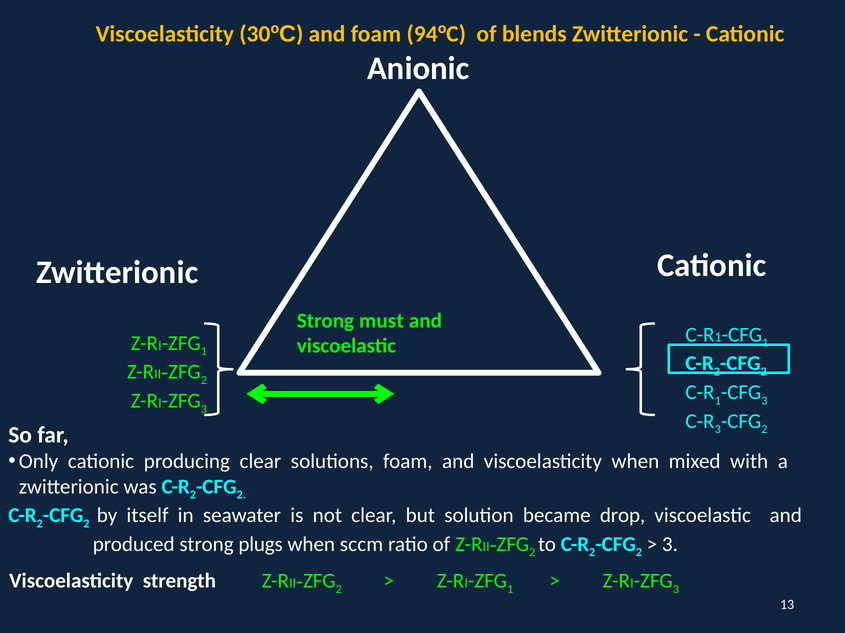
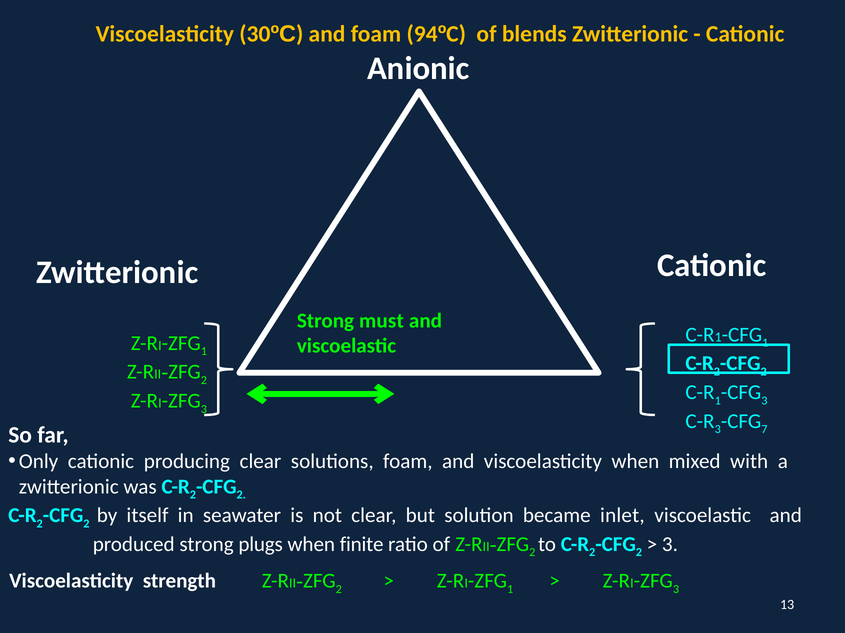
2: 2 -> 7 (764, 430)
drop: drop -> inlet (622, 516)
sccm: sccm -> finite (362, 545)
